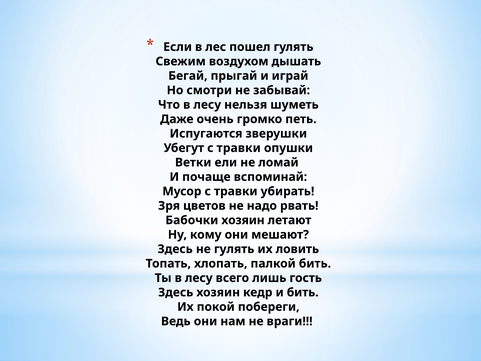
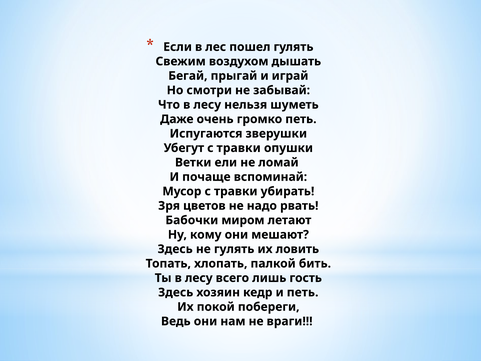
Бабочки хозяин: хозяин -> миром (243, 220)
и бить: бить -> петь (303, 292)
